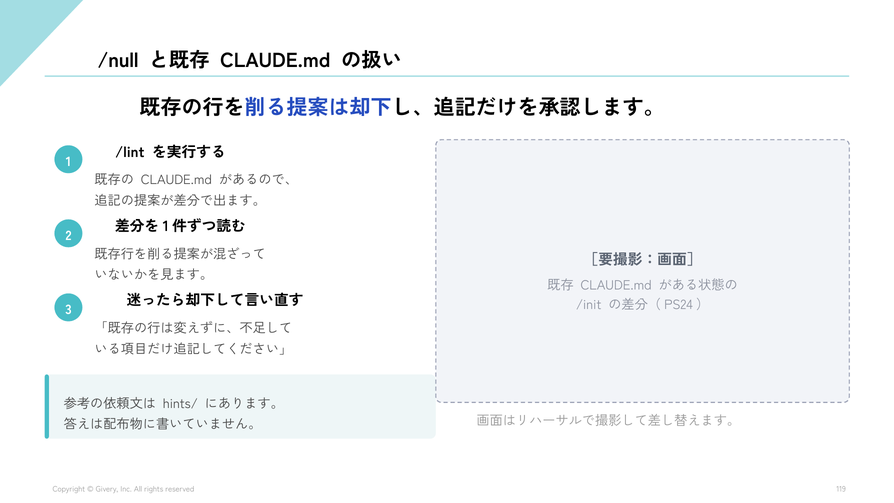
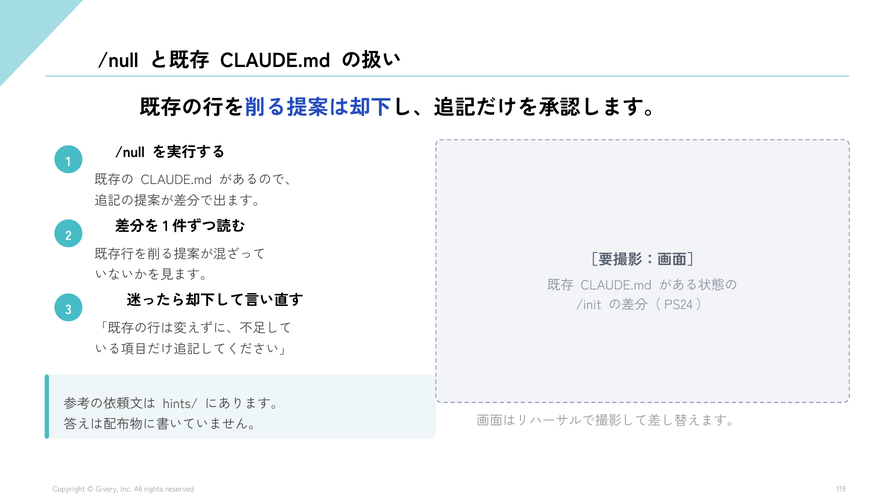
/lint: /lint -> /null (130, 152)
